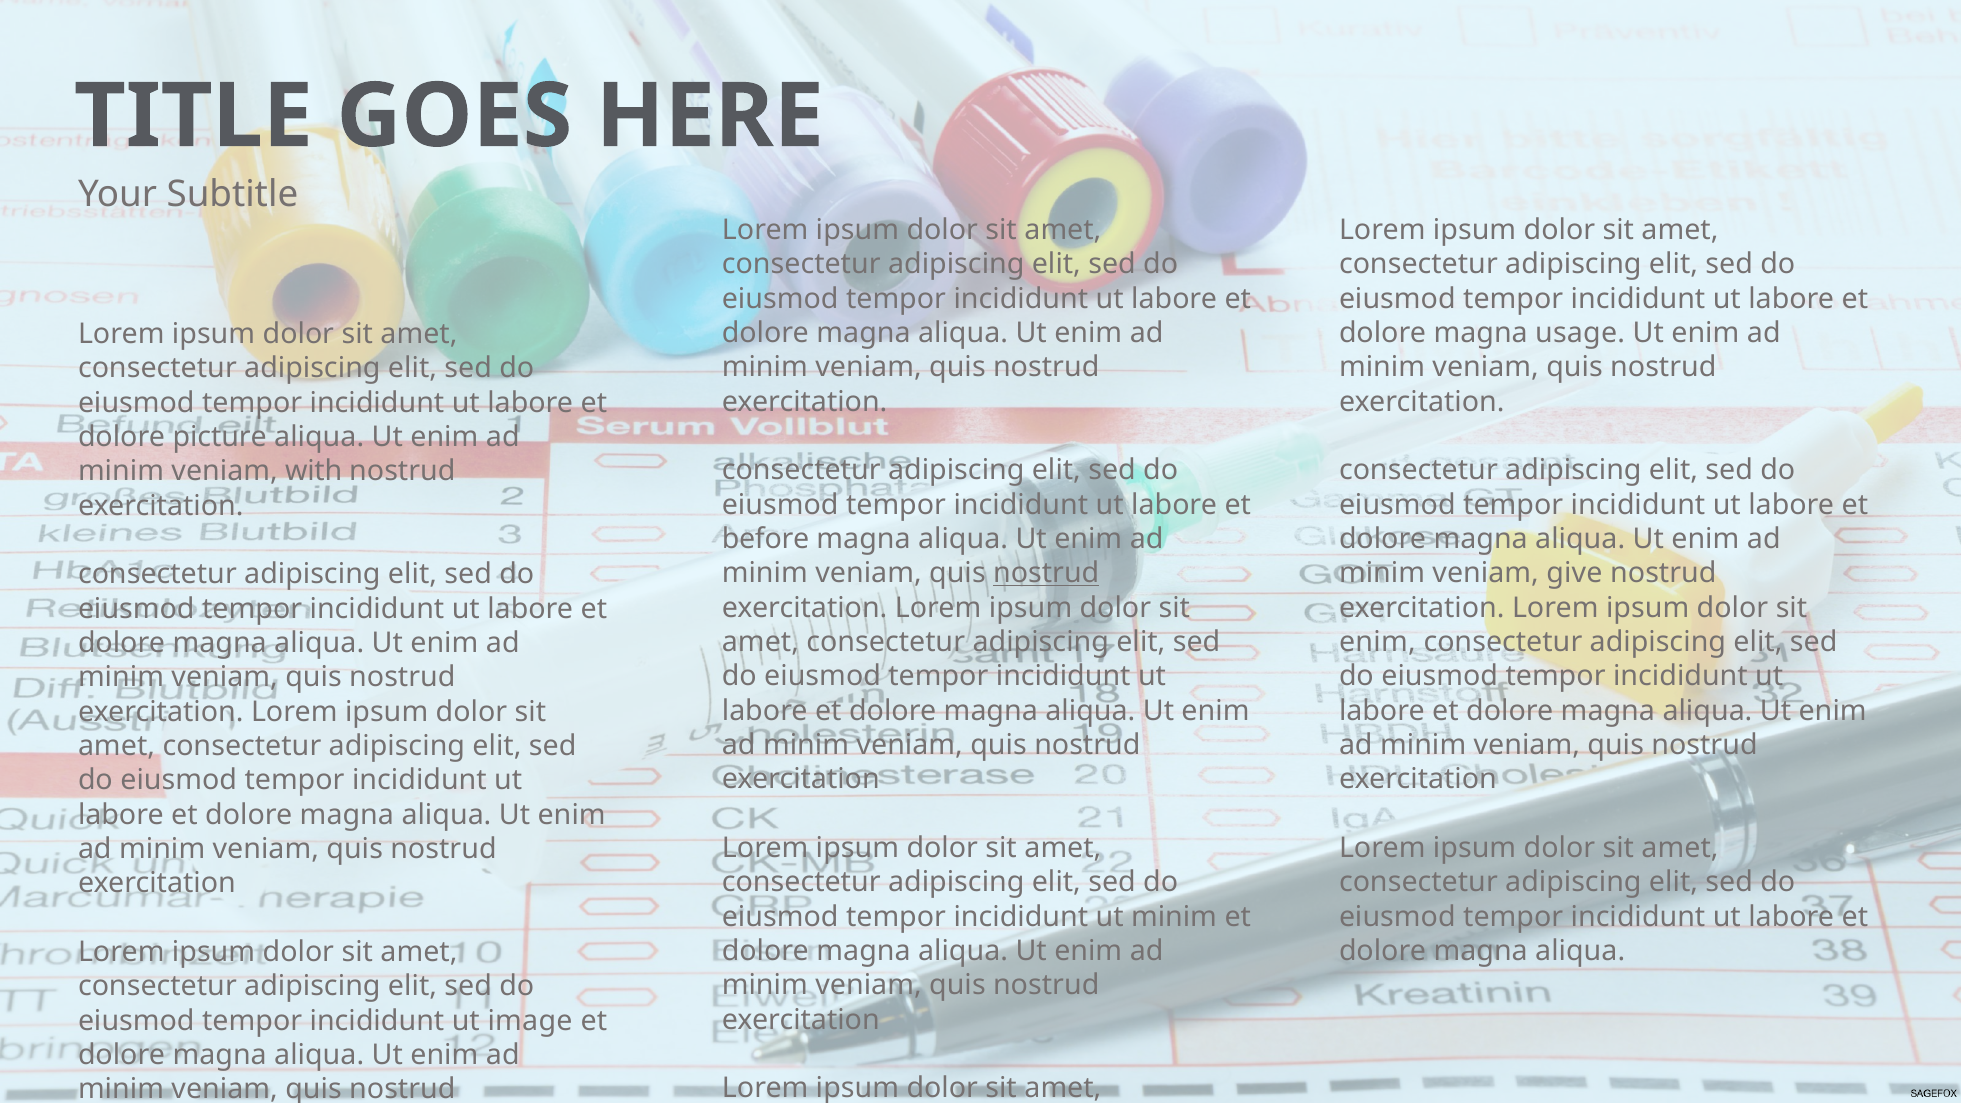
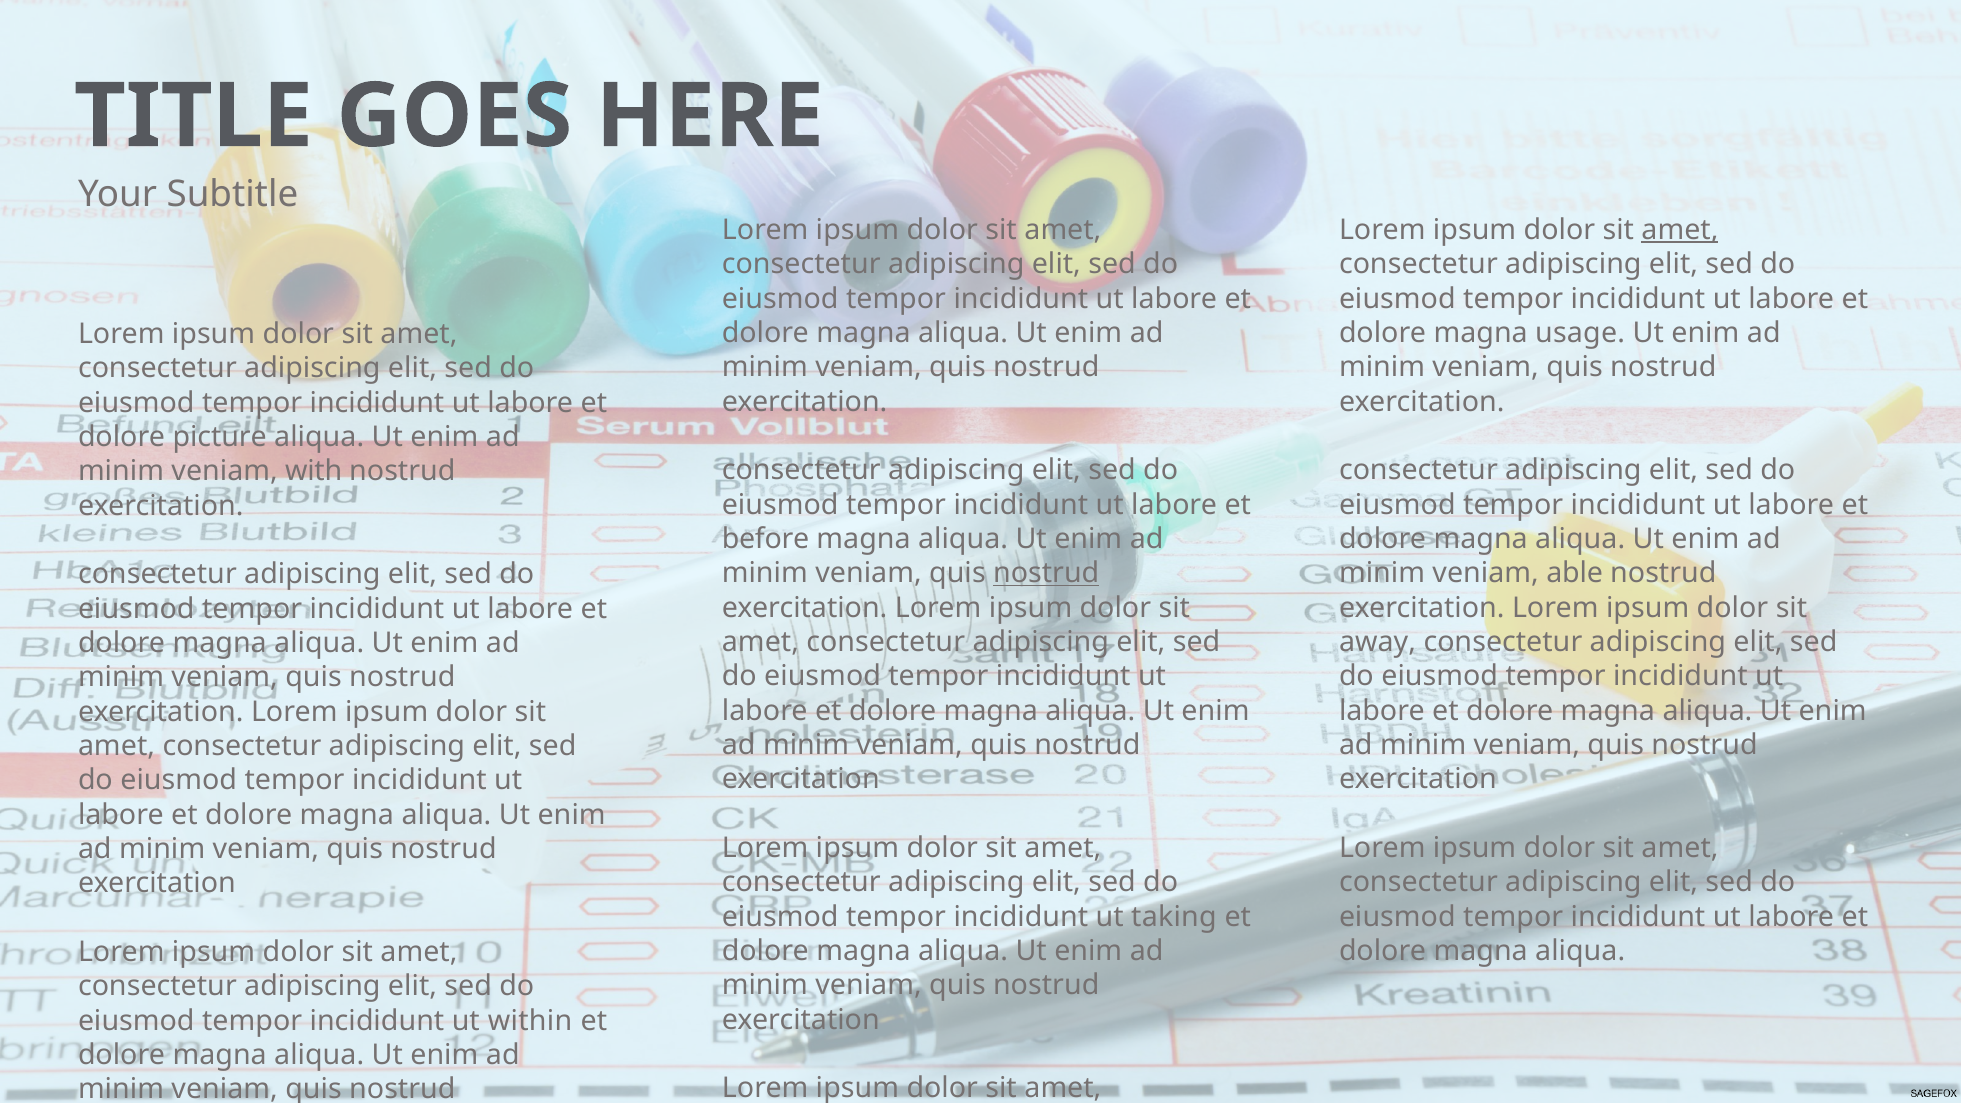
amet underline: none -> present (1680, 230)
give: give -> able (1575, 573)
enim: enim -> away (1378, 642)
ut minim: minim -> taking (1174, 917)
image: image -> within (530, 1021)
